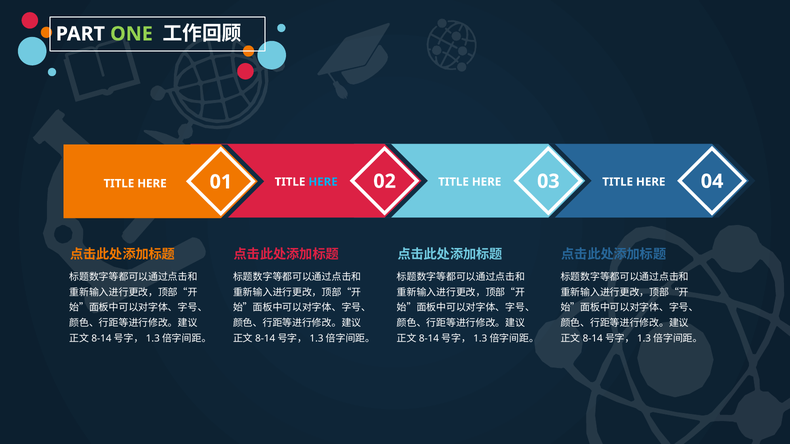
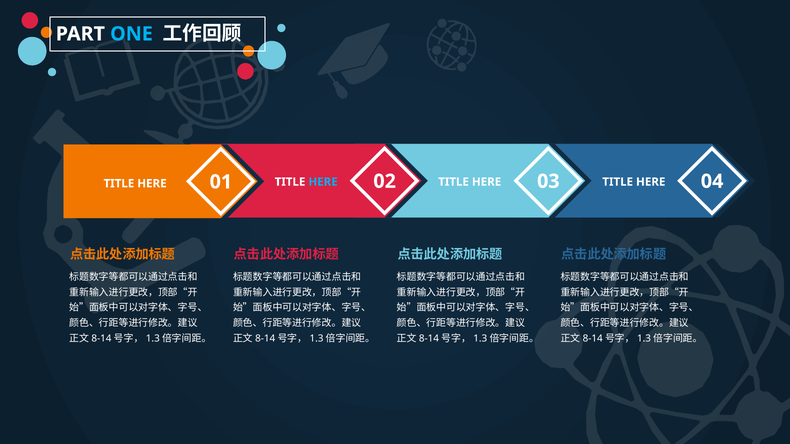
ONE colour: light green -> light blue (131, 34)
